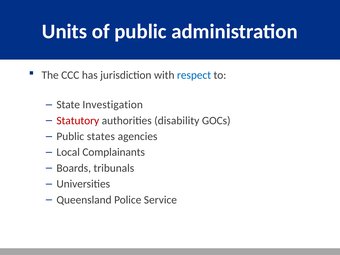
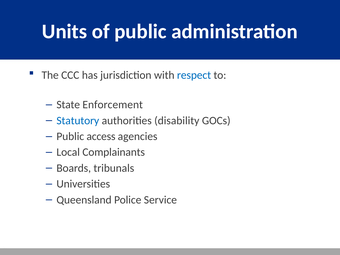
Investigation: Investigation -> Enforcement (113, 105)
Statutory colour: red -> blue (78, 121)
states: states -> access (101, 136)
